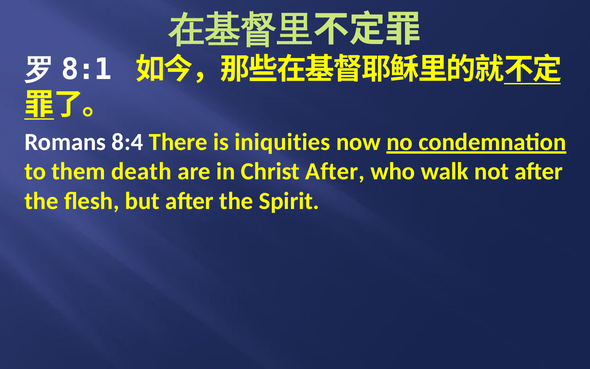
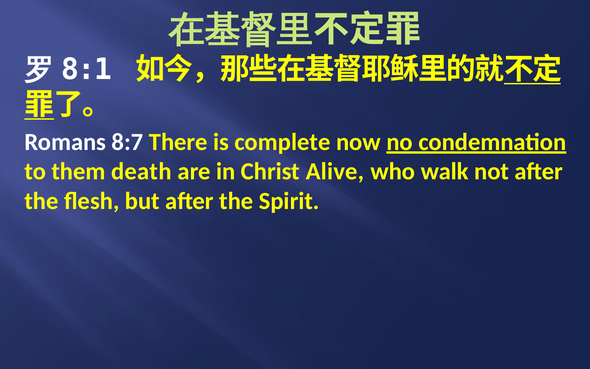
8:4: 8:4 -> 8:7 (127, 142)
iniquities: iniquities -> complete (282, 142)
Christ After: After -> Alive (335, 171)
